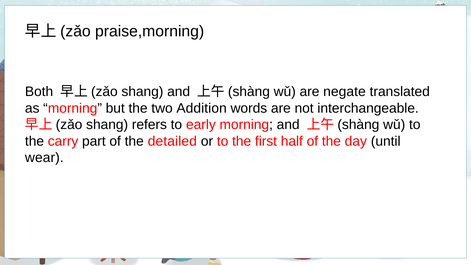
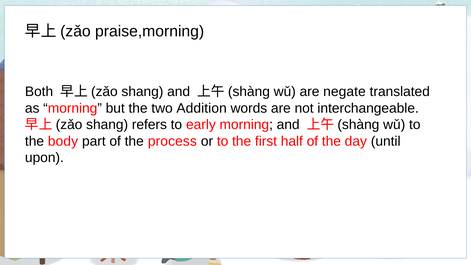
carry: carry -> body (63, 141)
detailed: detailed -> process (172, 141)
wear: wear -> upon (44, 158)
